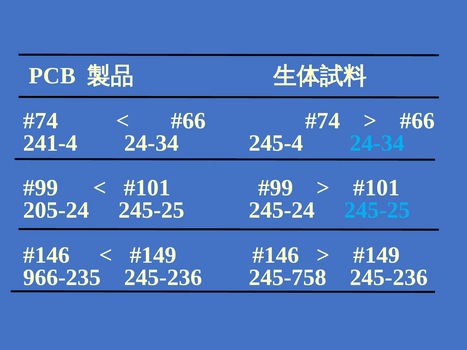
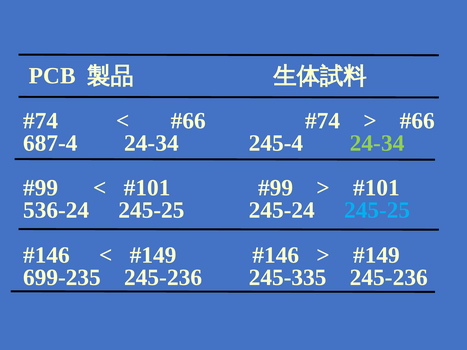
241-4: 241-4 -> 687-4 (50, 143)
24-34 colour: light blue -> light green (377, 143)
205-24: 205-24 -> 536-24 (56, 210)
966-235: 966-235 -> 699-235 (62, 278)
245-758: 245-758 -> 245-335 (288, 278)
